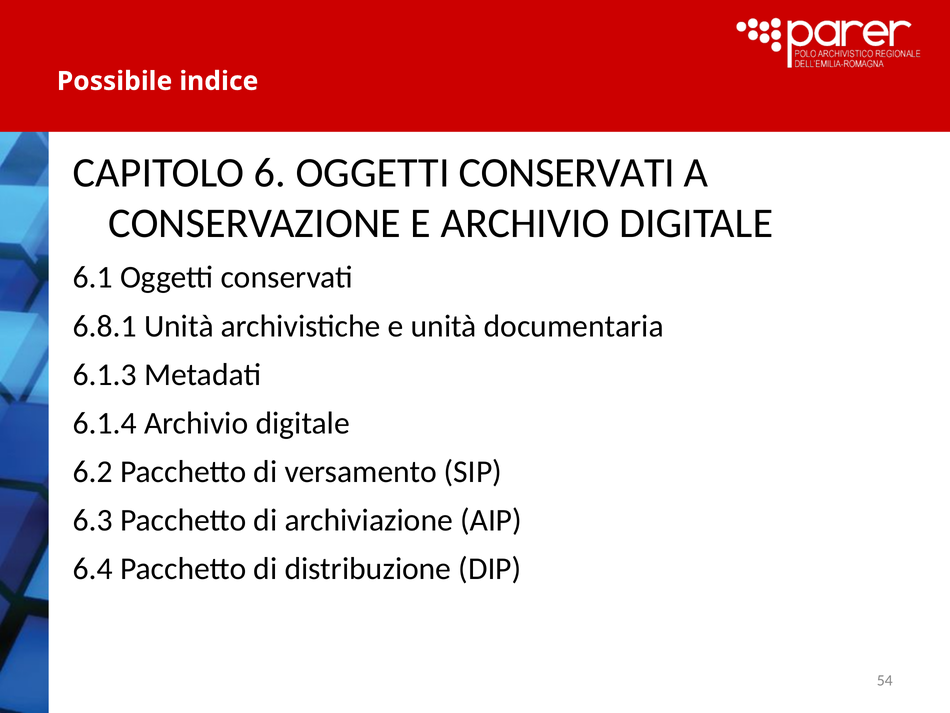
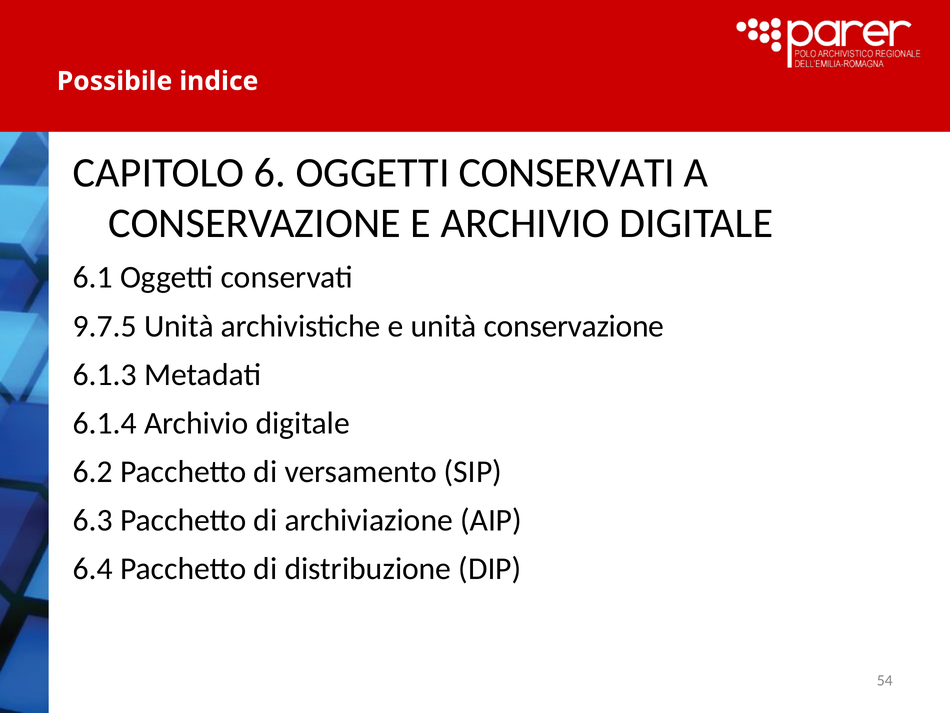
6.8.1: 6.8.1 -> 9.7.5 (105, 326)
unità documentaria: documentaria -> conservazione (574, 326)
